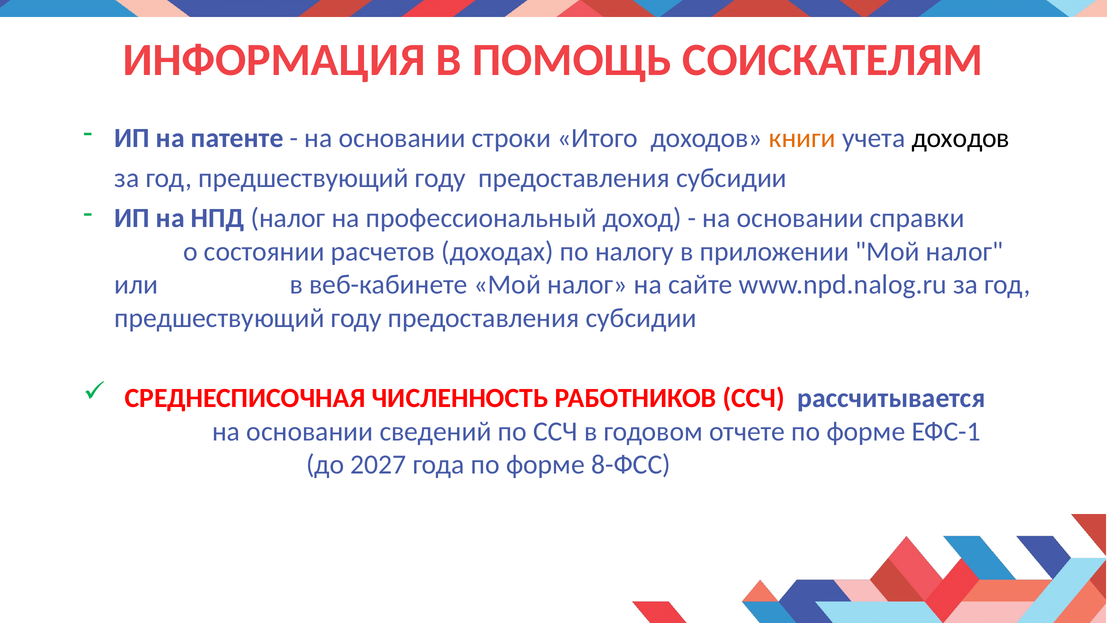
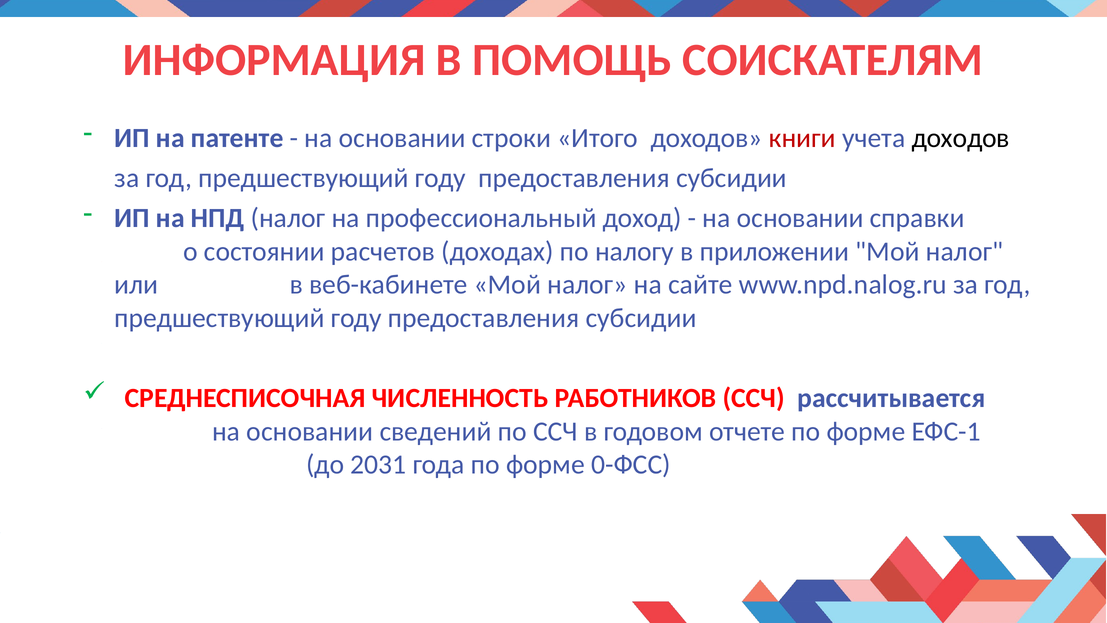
книги colour: orange -> red (802, 138)
2027: 2027 -> 2031 (378, 464)
8-ФСС: 8-ФСС -> 0-ФСС (631, 464)
